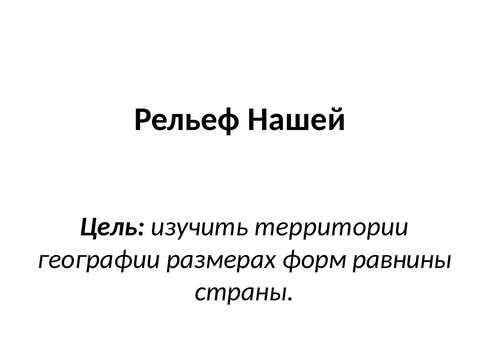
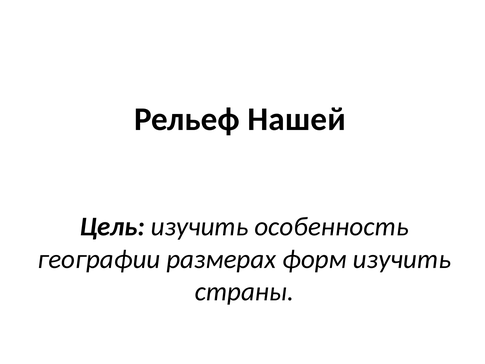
территории: территории -> особенность (332, 227)
форм равнины: равнины -> изучить (402, 259)
